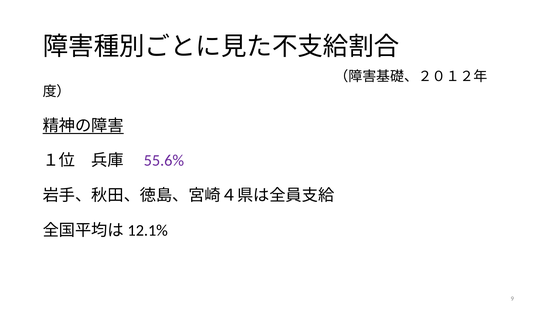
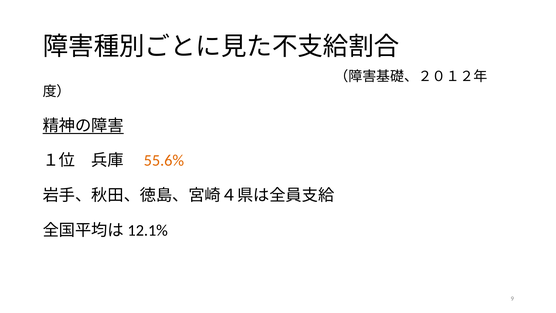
55.6% colour: purple -> orange (164, 160)
